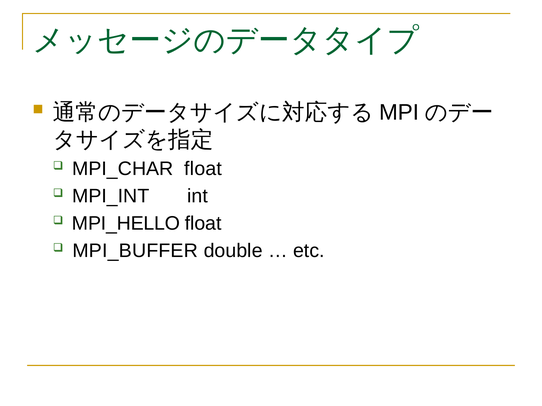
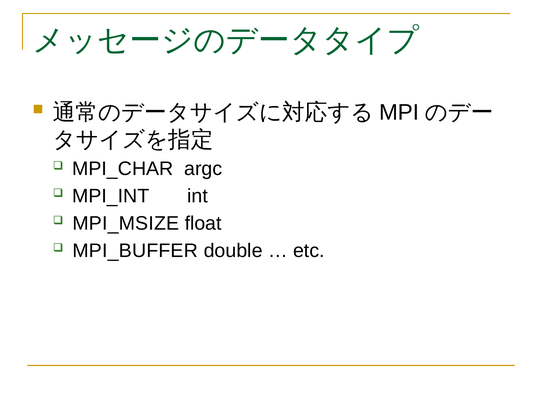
MPI_CHAR float: float -> argc (203, 169)
MPI_HELLO: MPI_HELLO -> MPI_MSIZE (126, 224)
